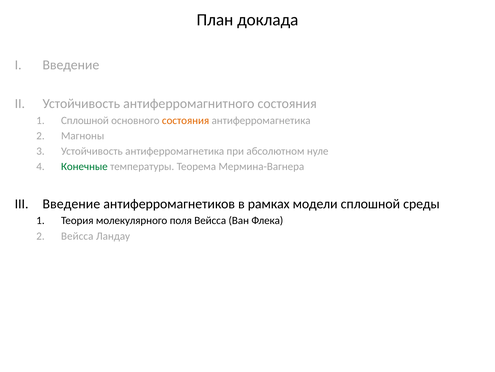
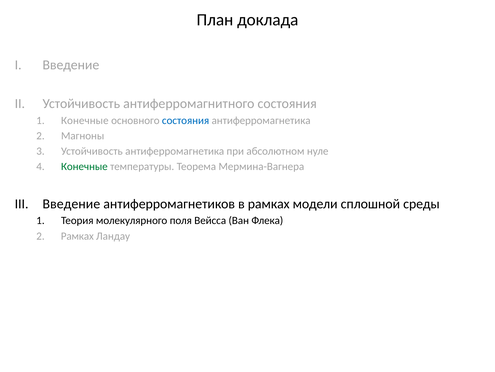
Сплошной: Сплошной -> Конечные (85, 120)
состояния colour: orange -> blue (186, 120)
Вейсса: Вейсса -> Рамках (77, 236)
